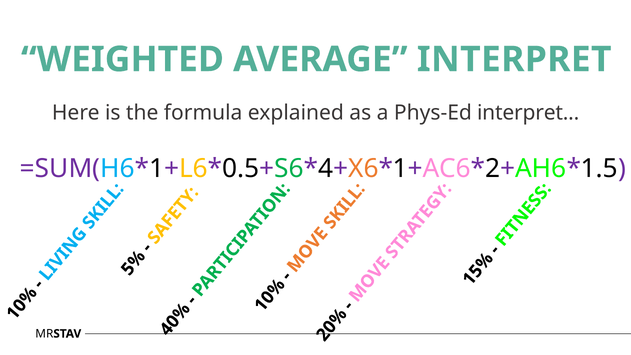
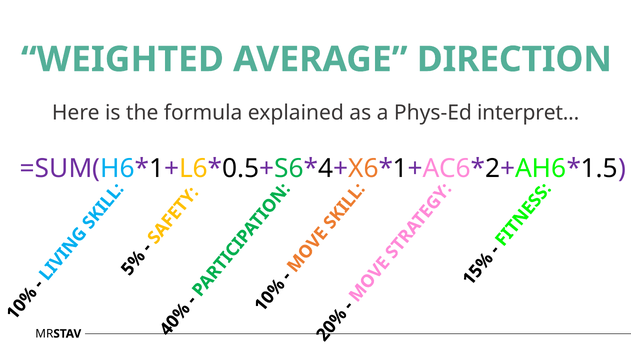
AVERAGE INTERPRET: INTERPRET -> DIRECTION (514, 59)
